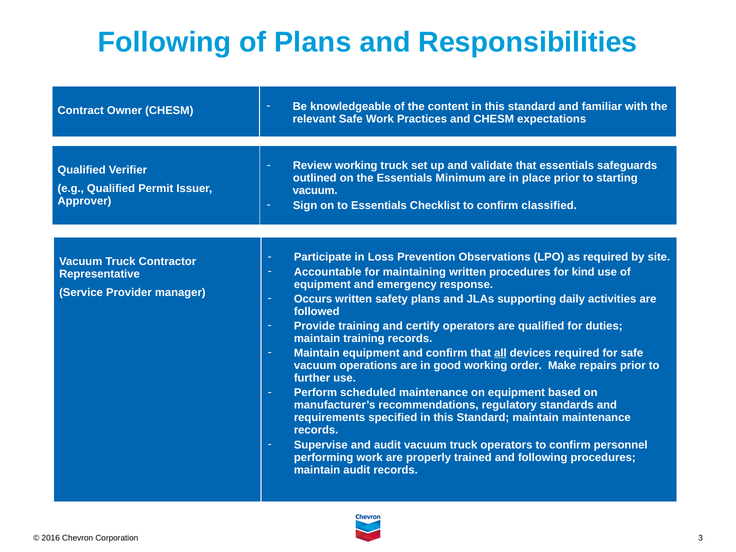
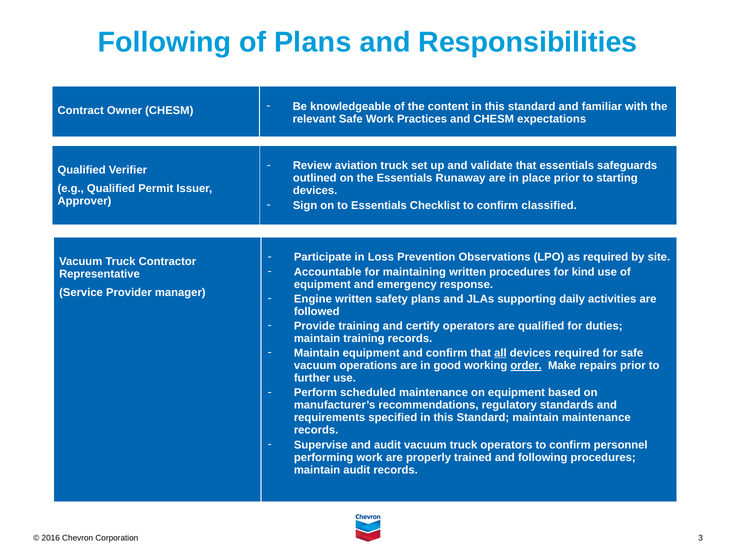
Review working: working -> aviation (356, 166)
Minimum: Minimum -> Runaway (461, 178)
vacuum: vacuum -> devices (315, 191)
Occurs: Occurs -> Engine (313, 299)
order underline: none -> present (526, 366)
